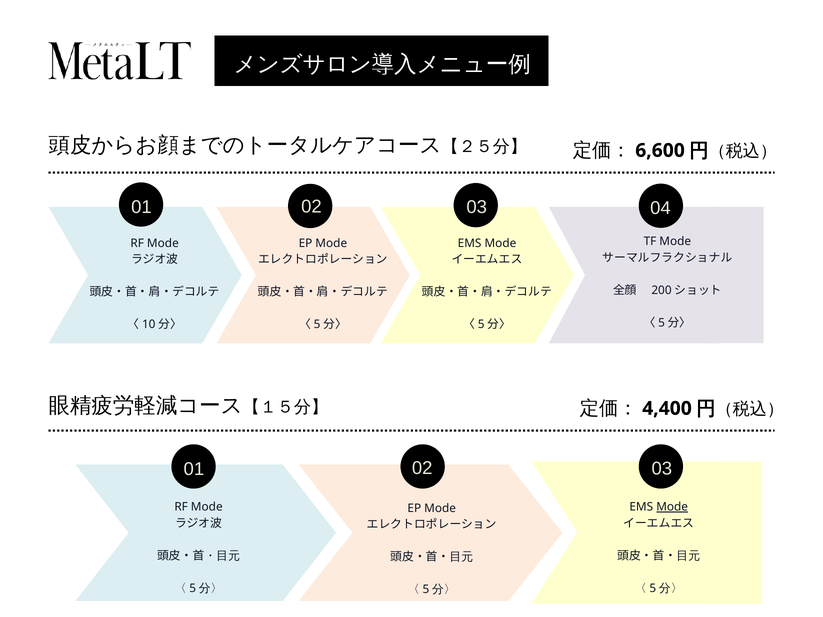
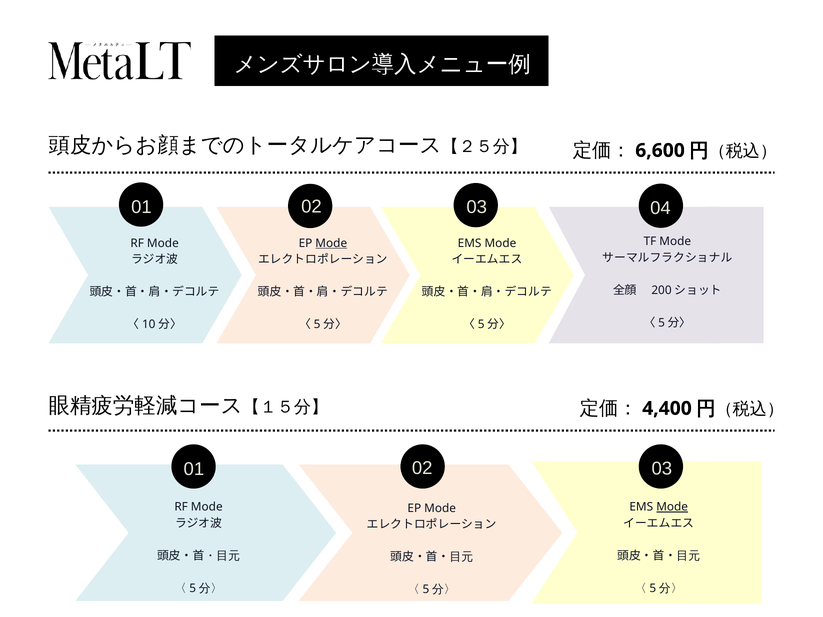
Mode underline: none -> present (331, 243)
